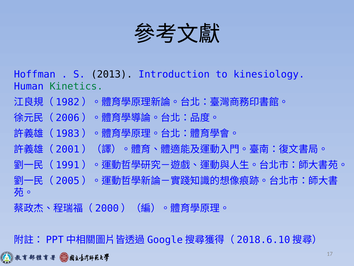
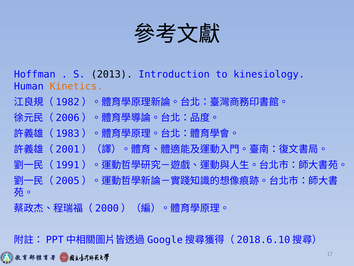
Kinetics colour: green -> orange (76, 86)
